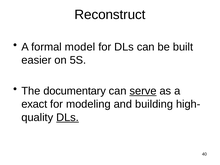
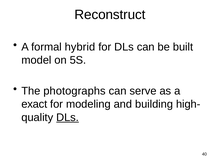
model: model -> hybrid (80, 47)
easier: easier -> model (36, 60)
documentary: documentary -> photographs (75, 91)
serve underline: present -> none (143, 91)
